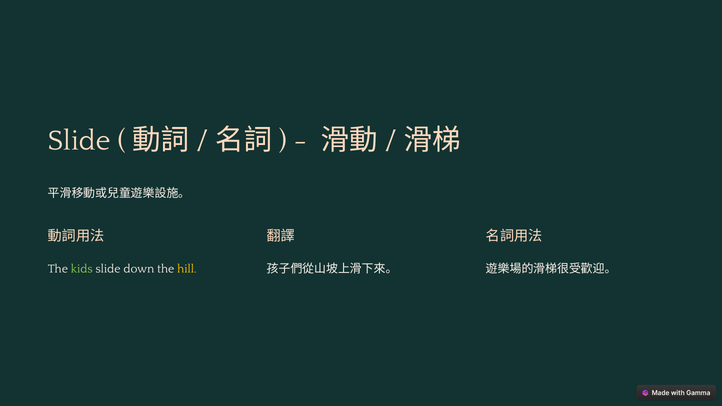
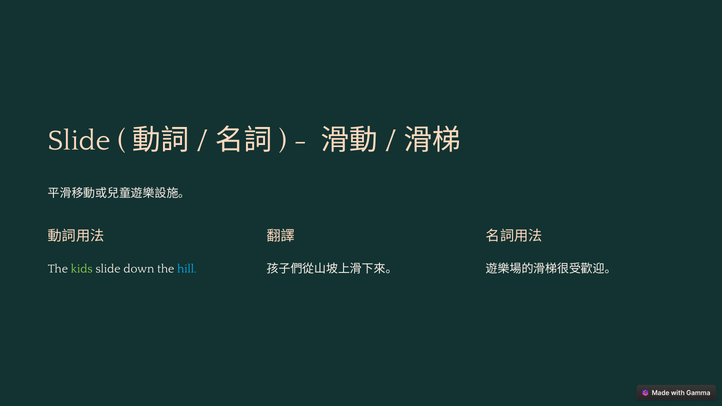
hill colour: yellow -> light blue (187, 269)
